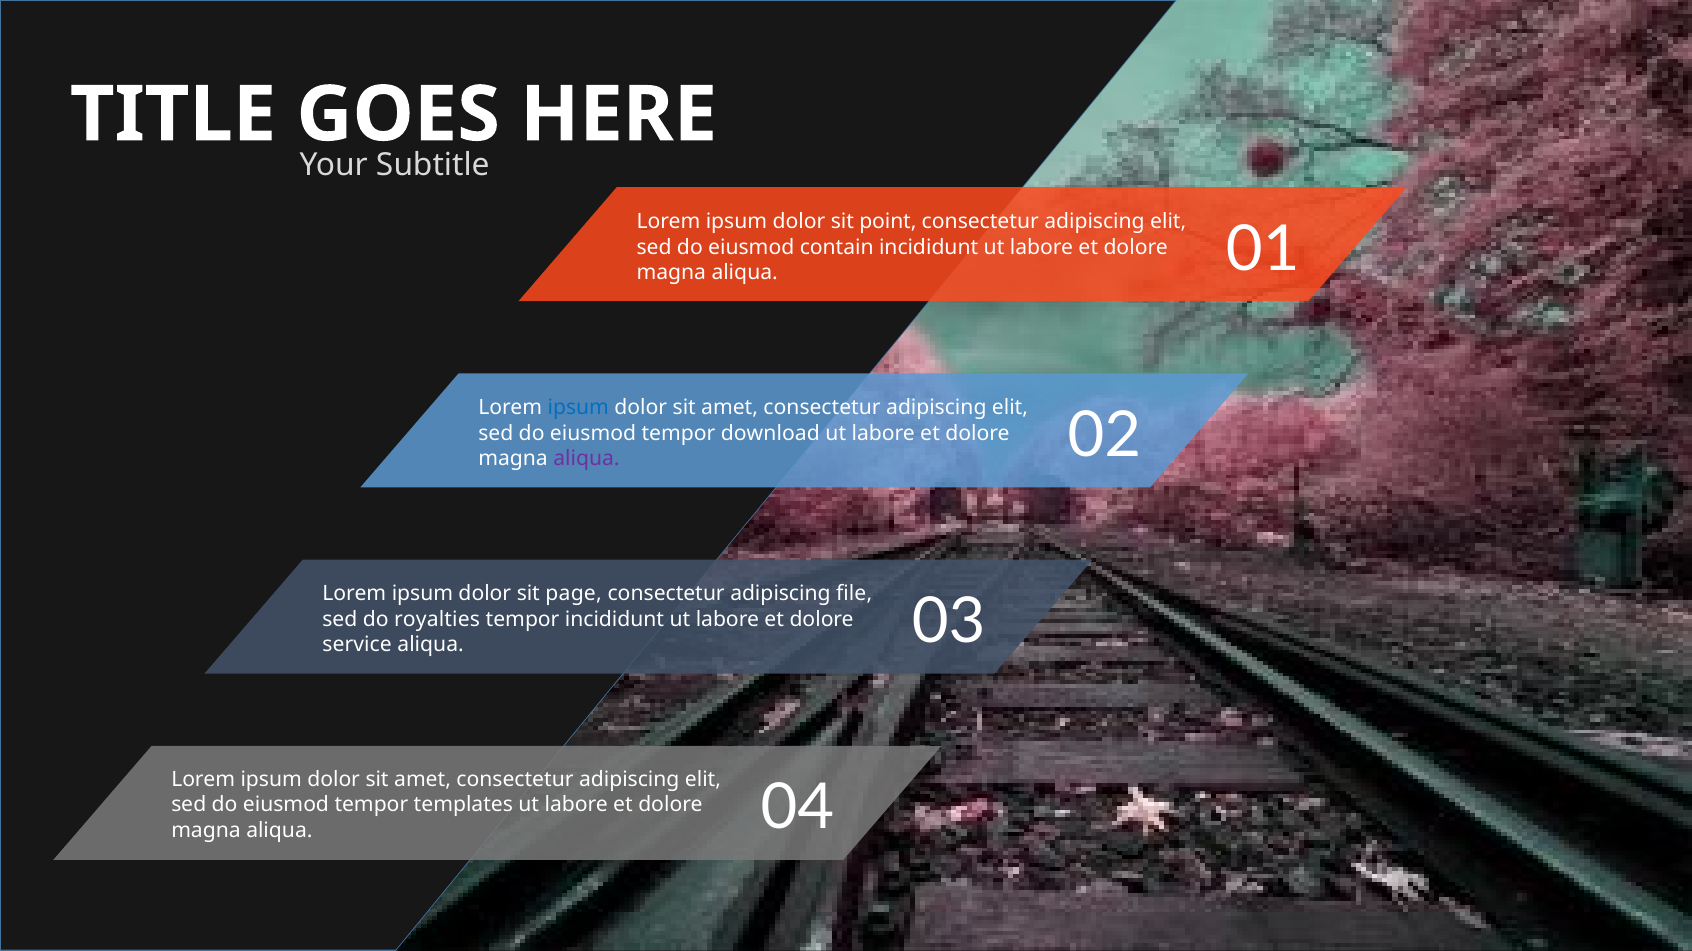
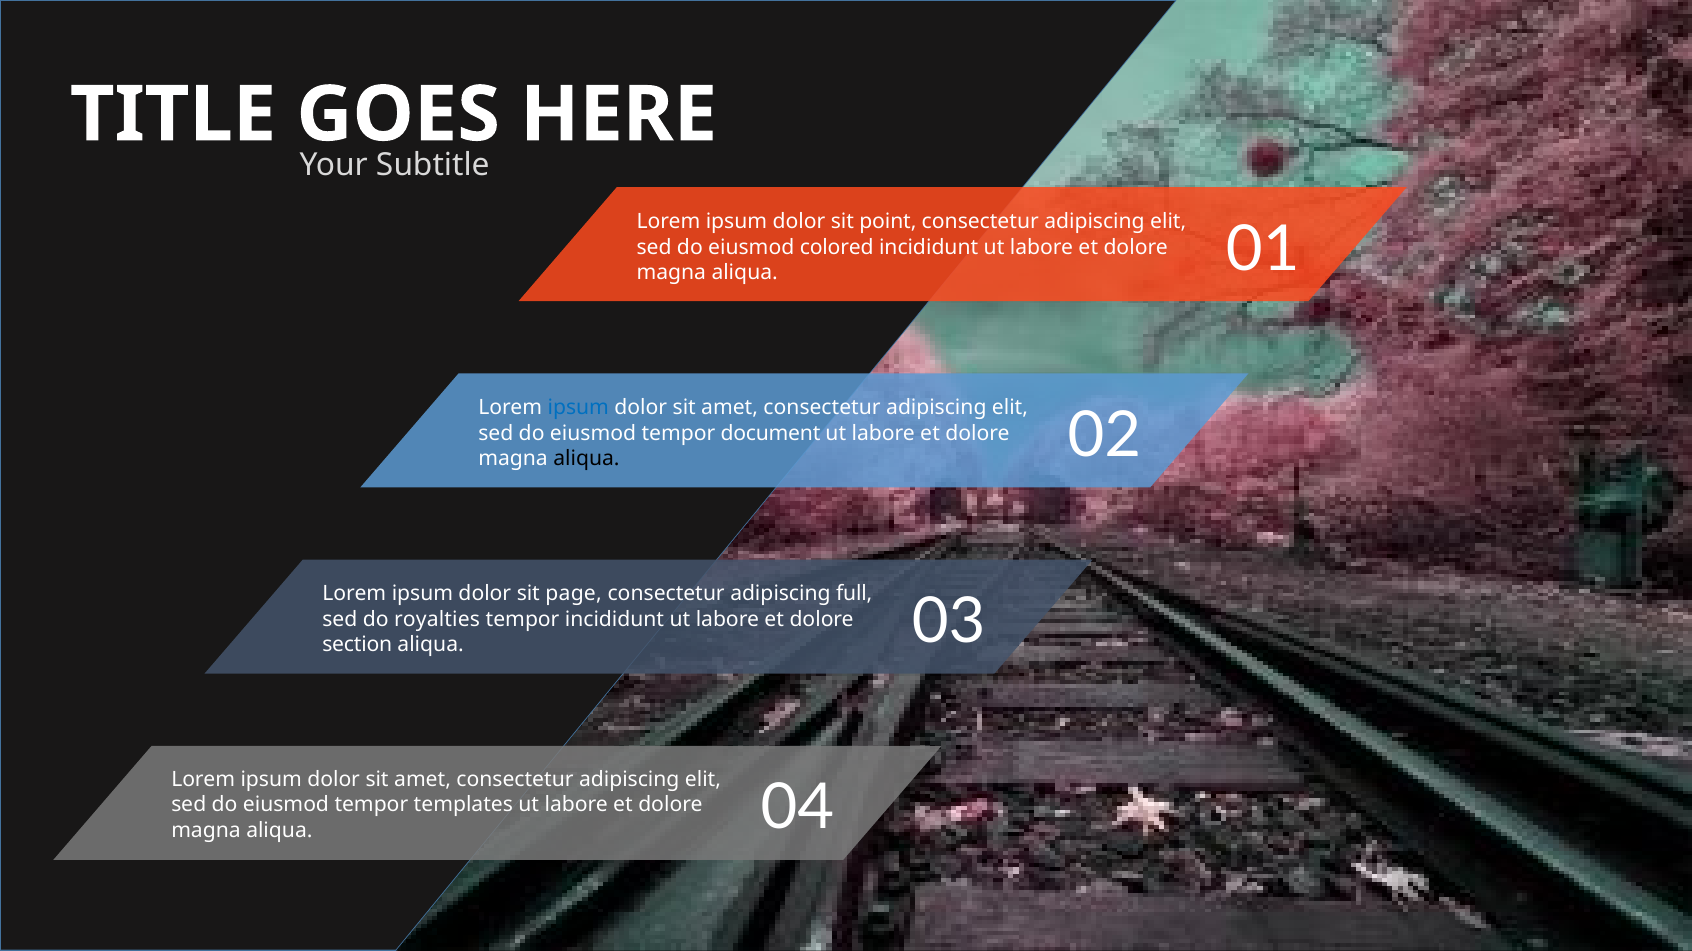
contain: contain -> colored (837, 247)
download: download -> document (770, 433)
aliqua colour: purple -> black (587, 459)
file: file -> full (854, 594)
service: service -> section (357, 645)
